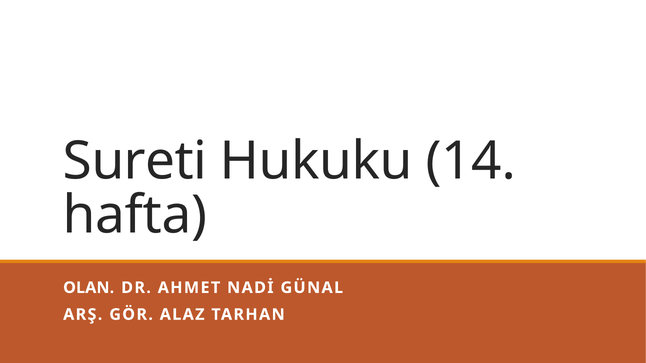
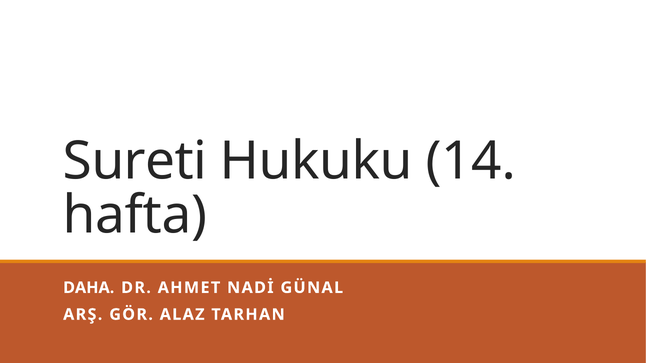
OLAN: OLAN -> DAHA (89, 288)
